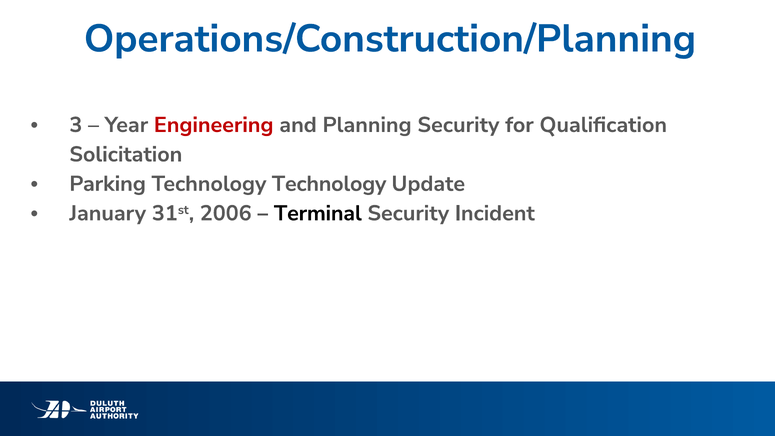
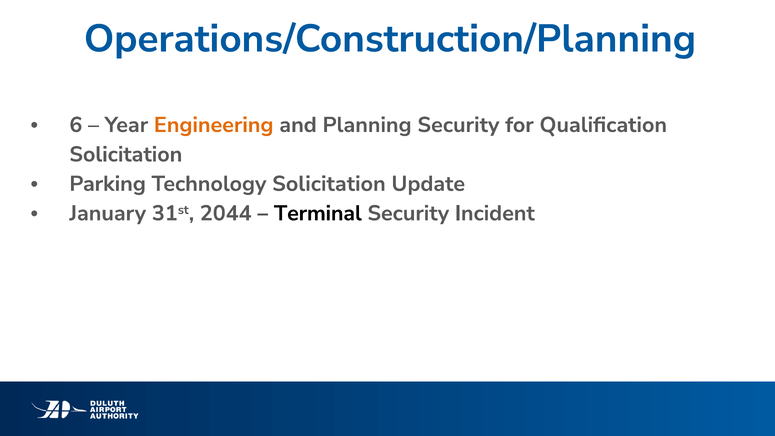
3: 3 -> 6 (76, 125)
Engineering colour: red -> orange (214, 125)
Technology Technology: Technology -> Solicitation (329, 184)
2006: 2006 -> 2044 (226, 213)
